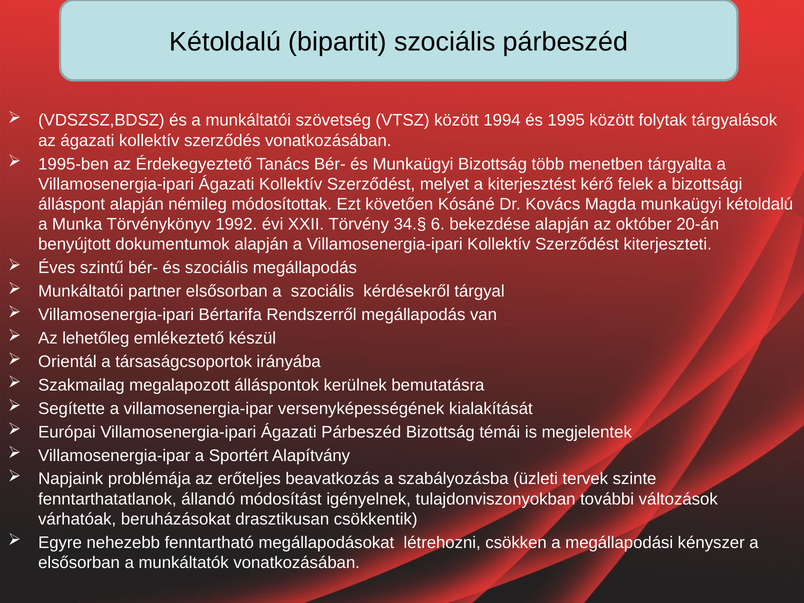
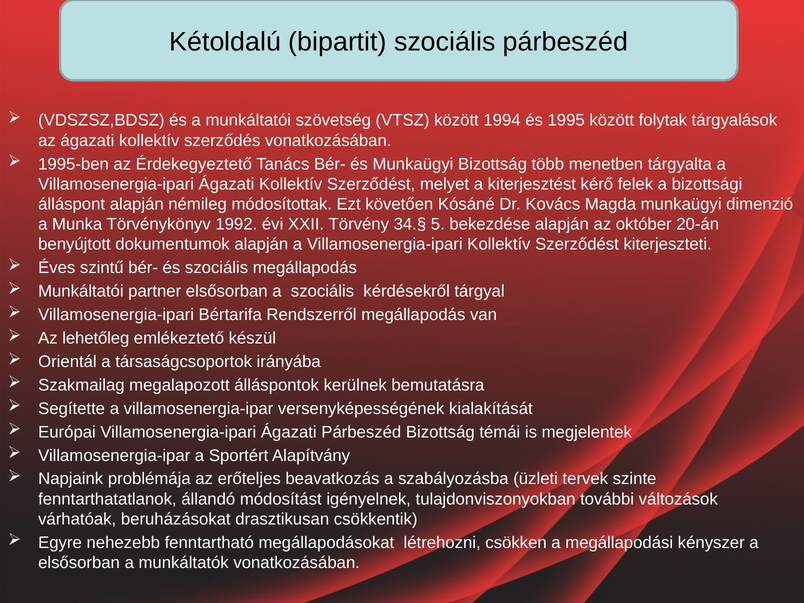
munkaügyi kétoldalú: kétoldalú -> dimenzió (760, 204)
6: 6 -> 5 (438, 224)
